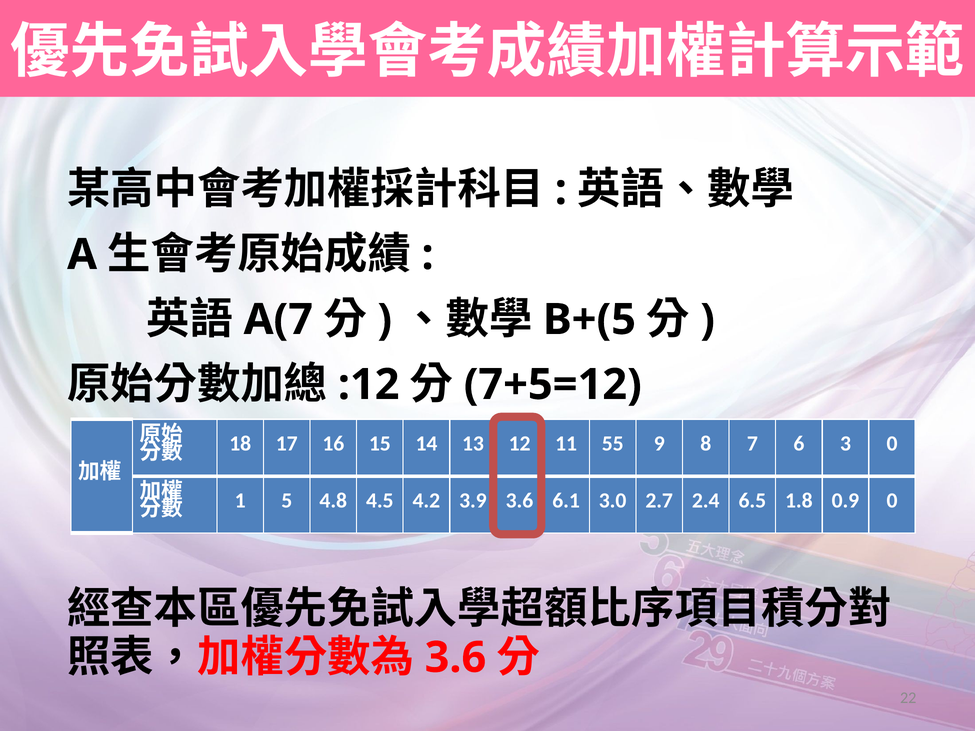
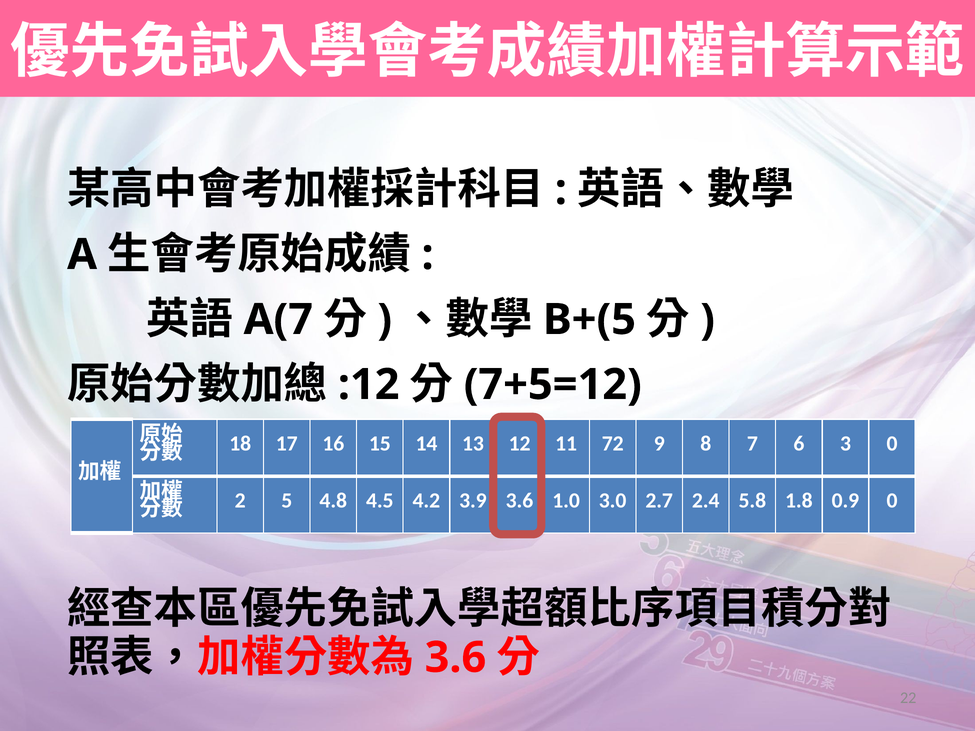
55: 55 -> 72 (613, 444)
1: 1 -> 2 (240, 501)
6.1: 6.1 -> 1.0 (566, 501)
6.5: 6.5 -> 5.8 (752, 501)
